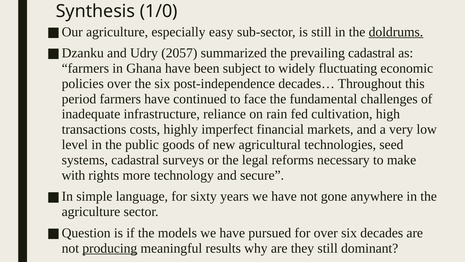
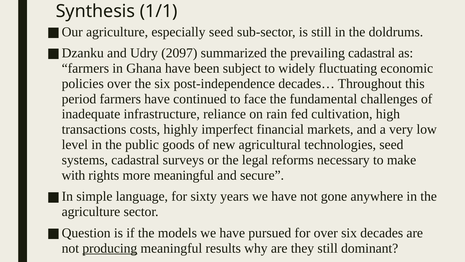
1/0: 1/0 -> 1/1 (159, 11)
especially easy: easy -> seed (221, 32)
doldrums underline: present -> none (396, 32)
2057: 2057 -> 2097 (179, 53)
more technology: technology -> meaningful (184, 175)
